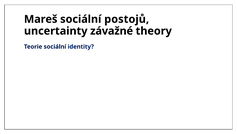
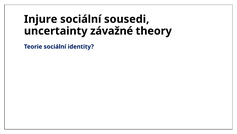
Mareš: Mareš -> Injure (41, 19)
postojů: postojů -> sousedi (127, 19)
